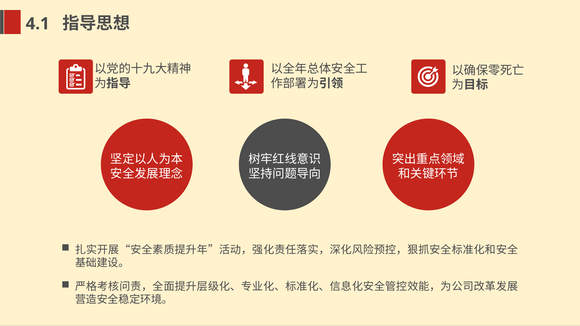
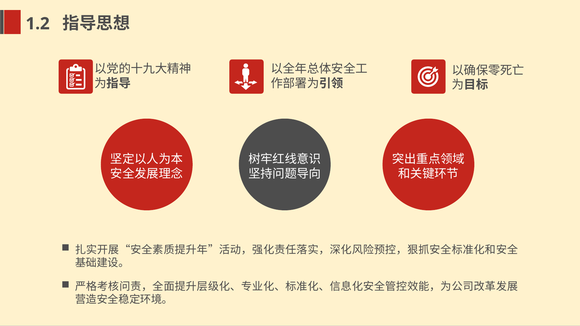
4.1: 4.1 -> 1.2 (38, 24)
